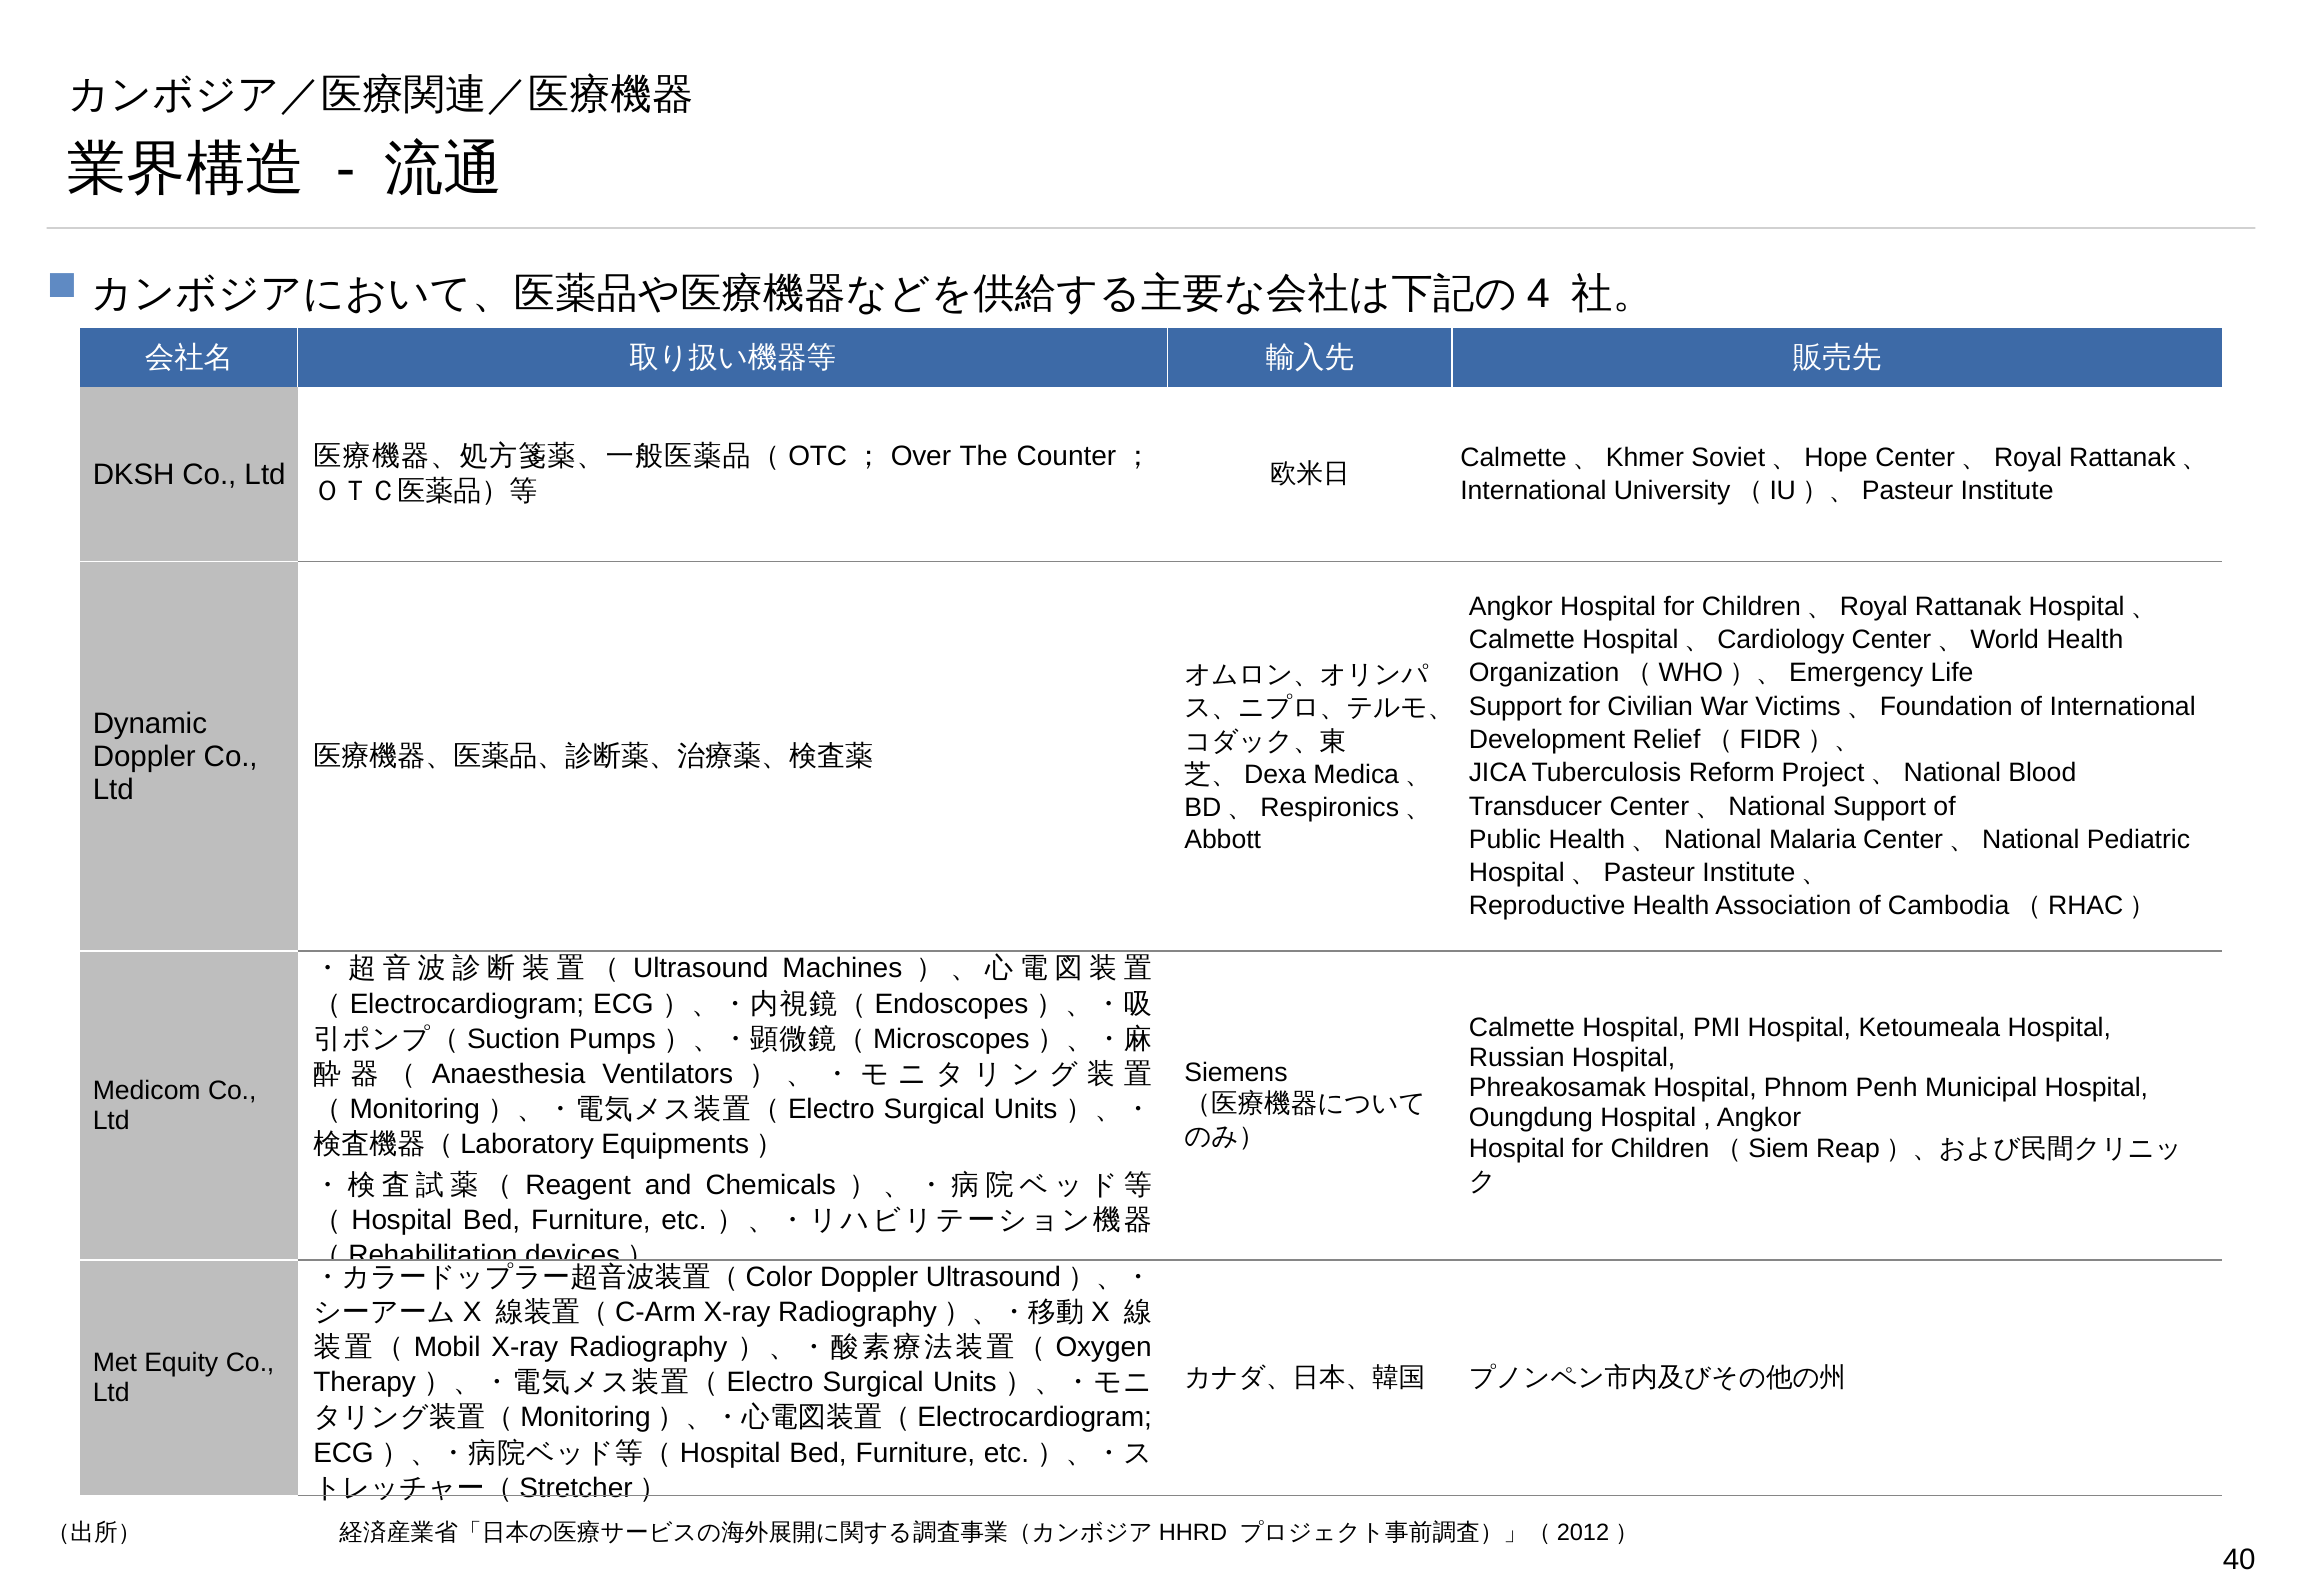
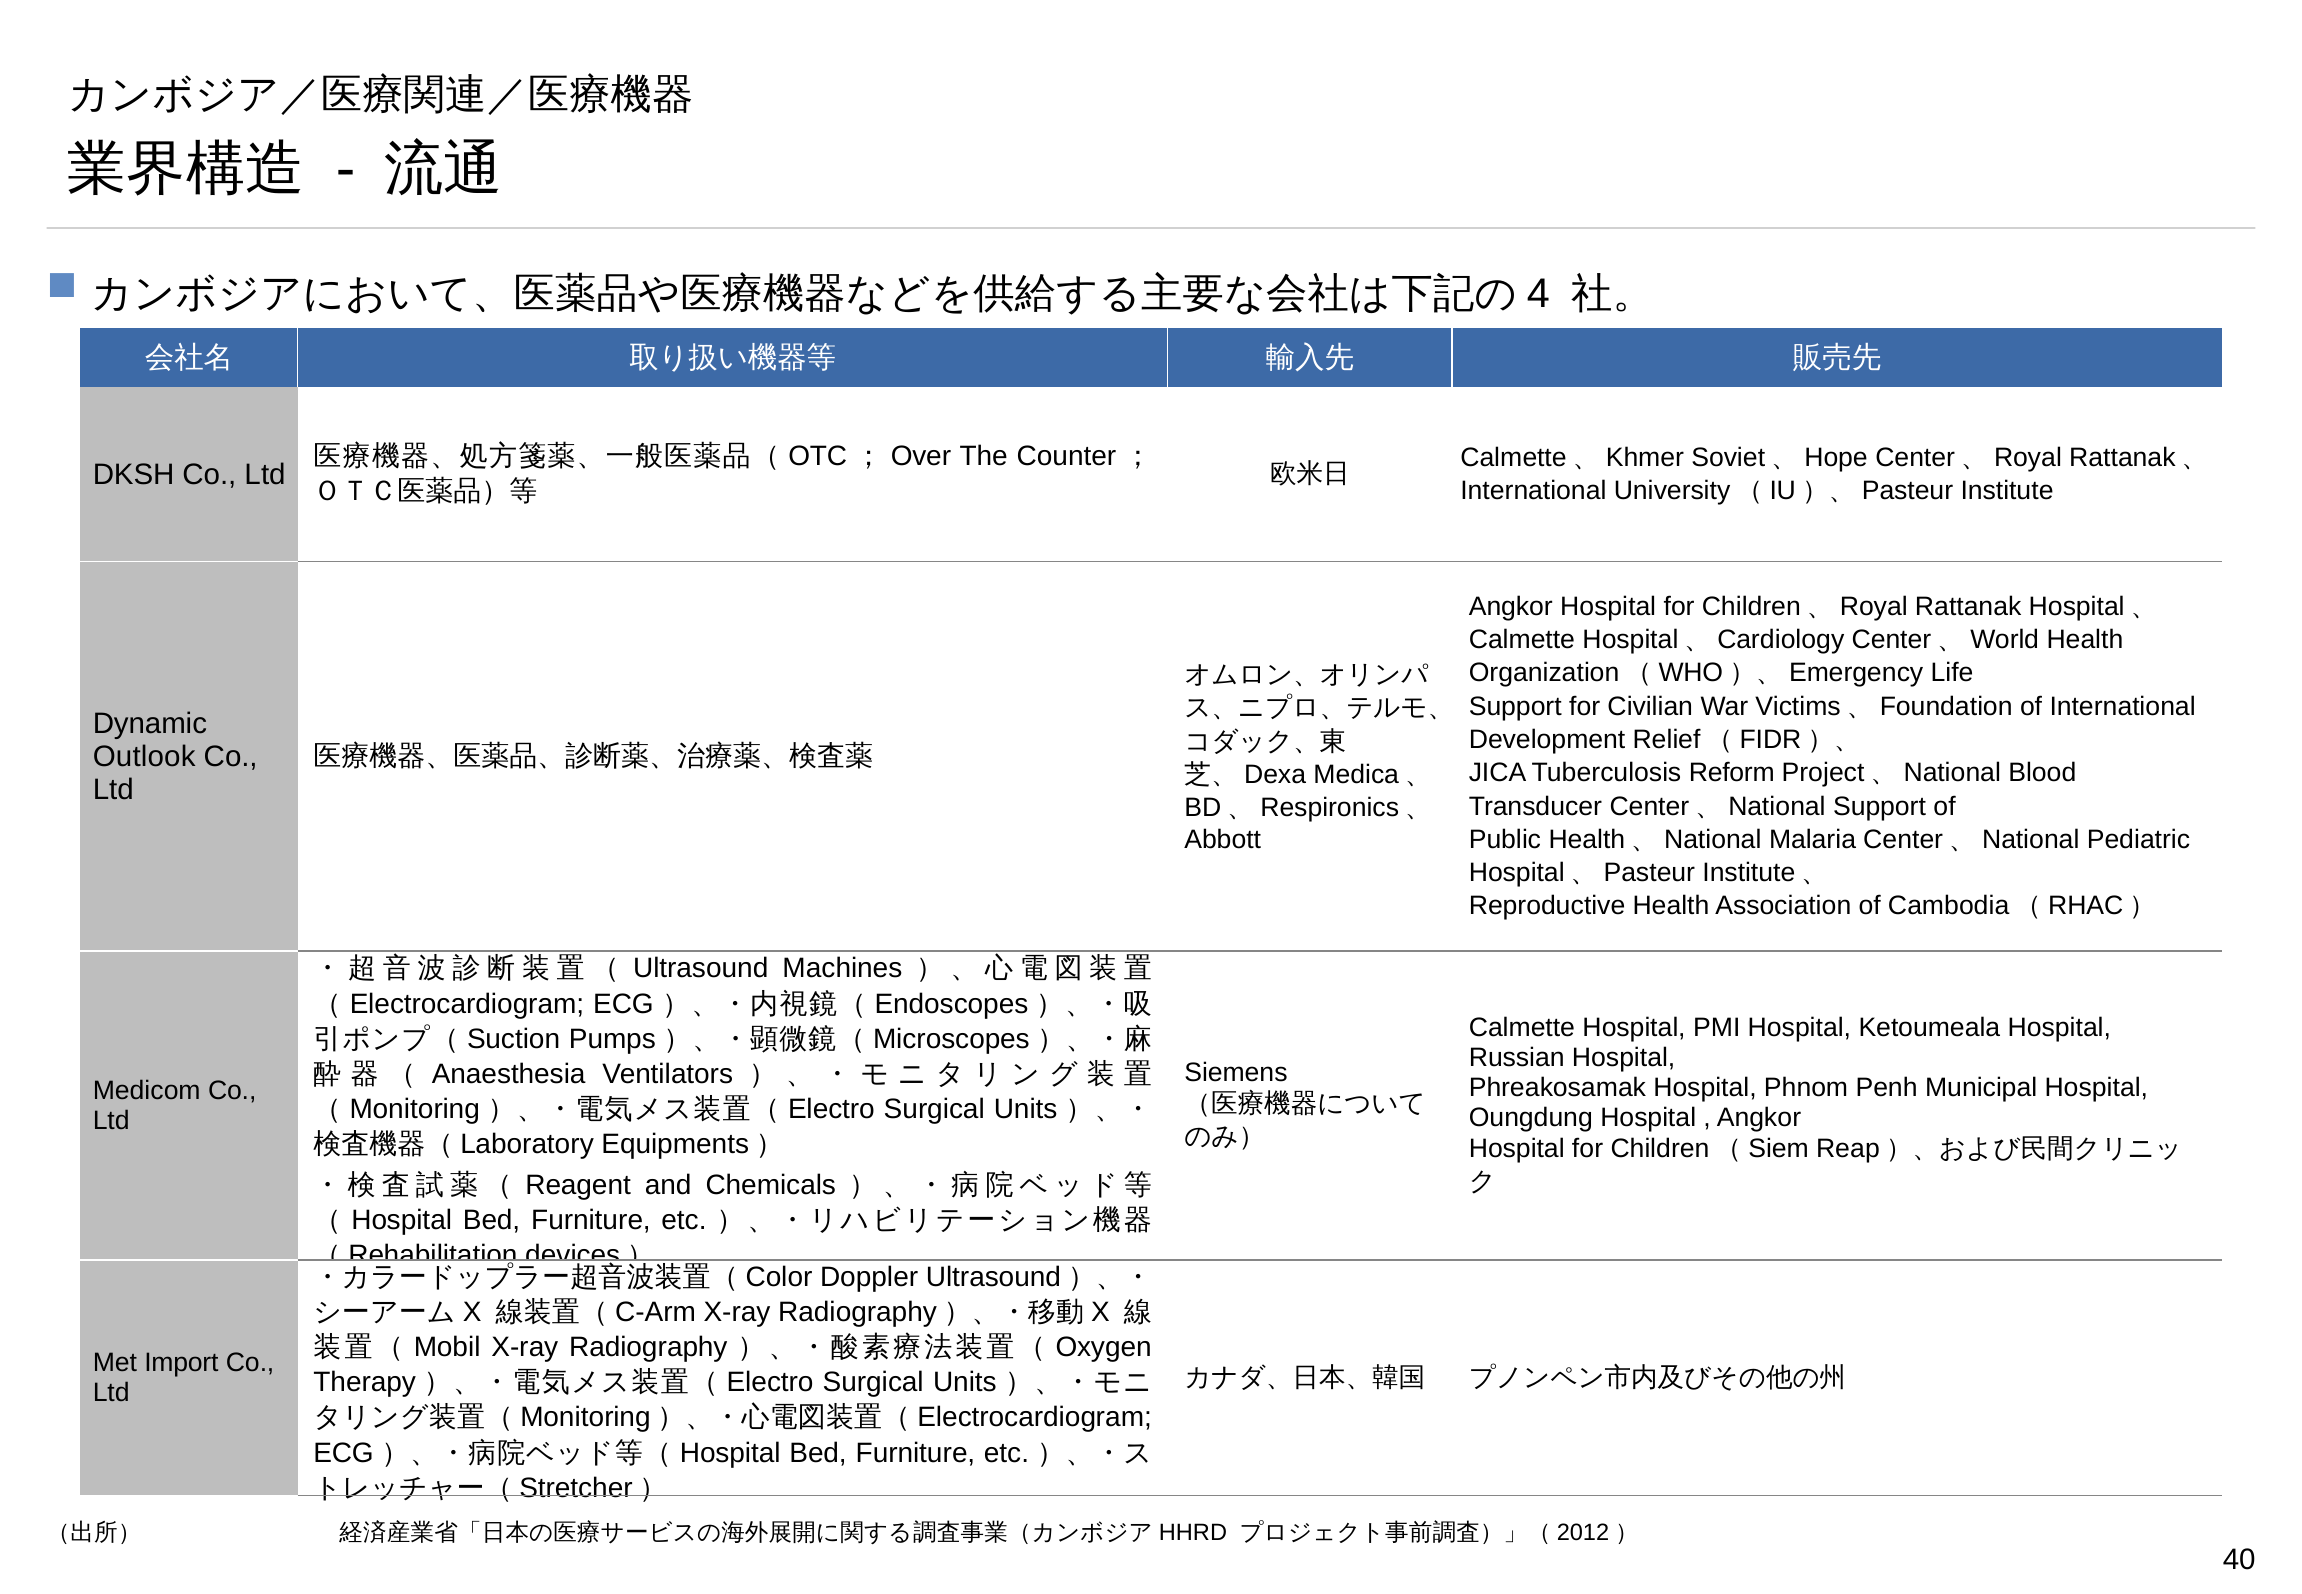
Doppler: Doppler -> Outlook (144, 756)
Equity: Equity -> Import (181, 1363)
